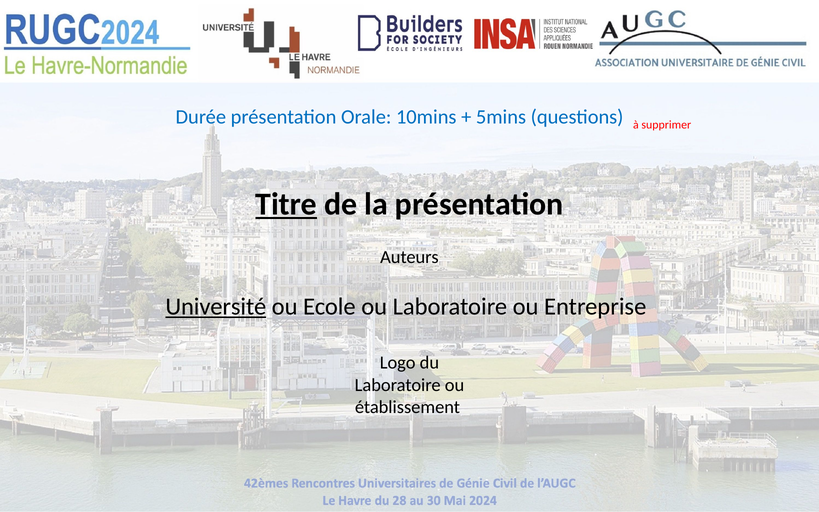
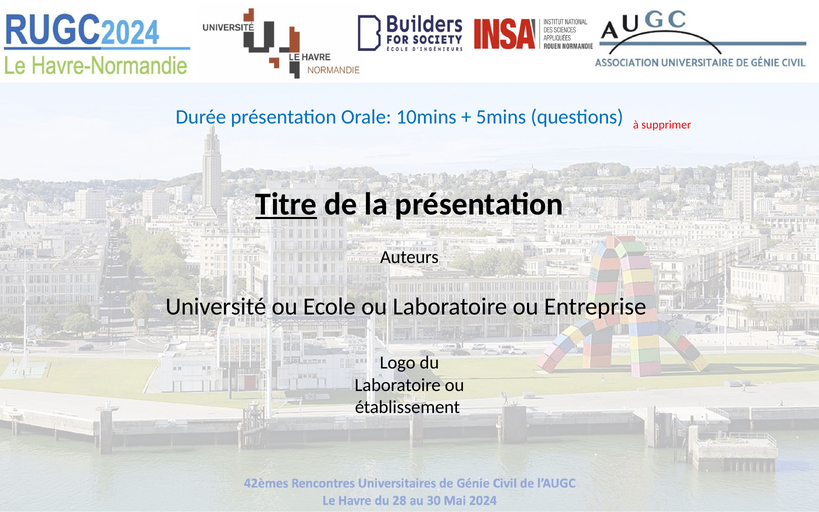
Université underline: present -> none (216, 306)
